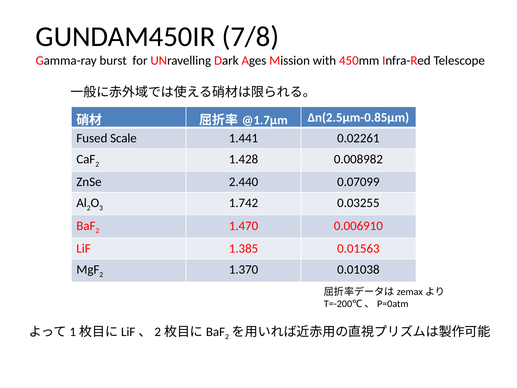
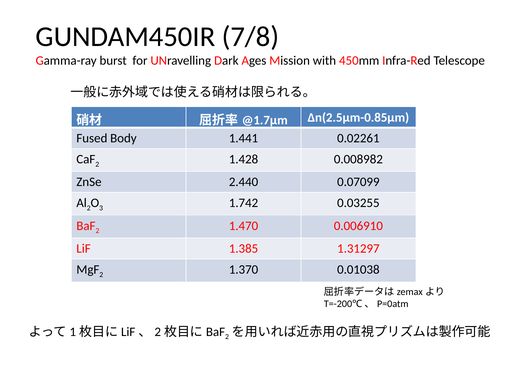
Scale: Scale -> Body (123, 138)
0.01563: 0.01563 -> 1.31297 (358, 248)
